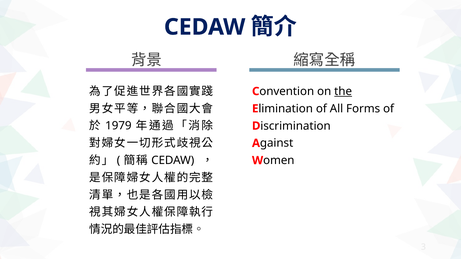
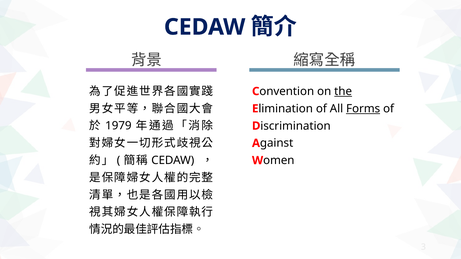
Forms underline: none -> present (363, 109)
